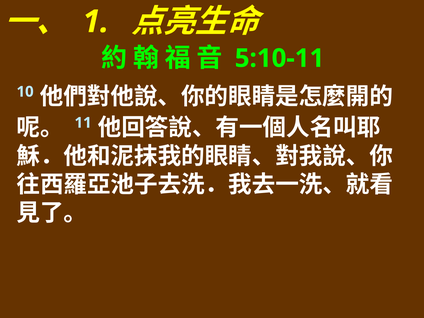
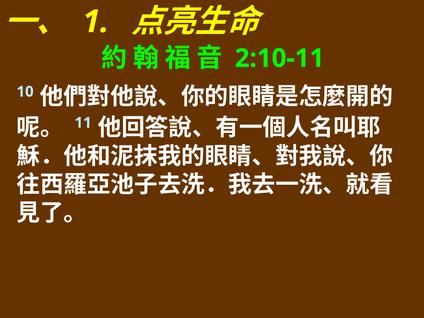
5:10-11: 5:10-11 -> 2:10-11 (280, 58)
